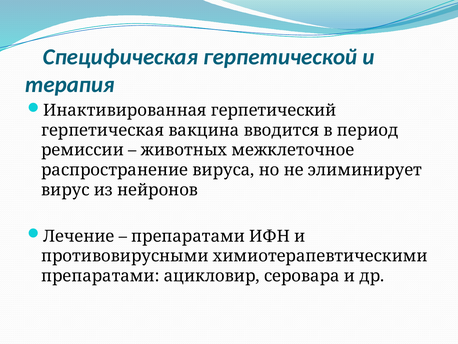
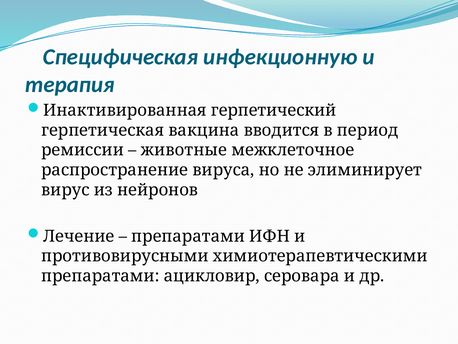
герпетической: герпетической -> инфекционную (280, 57)
животных: животных -> животные (184, 150)
